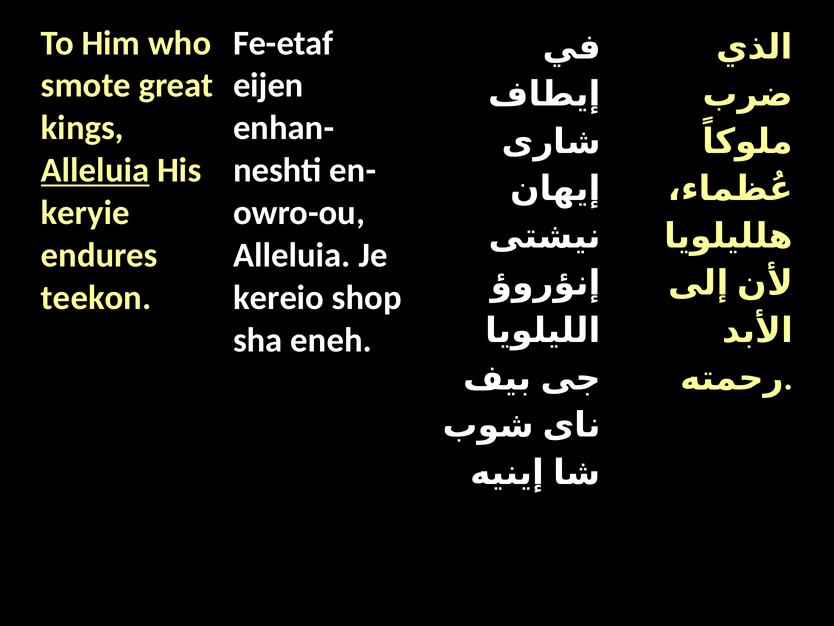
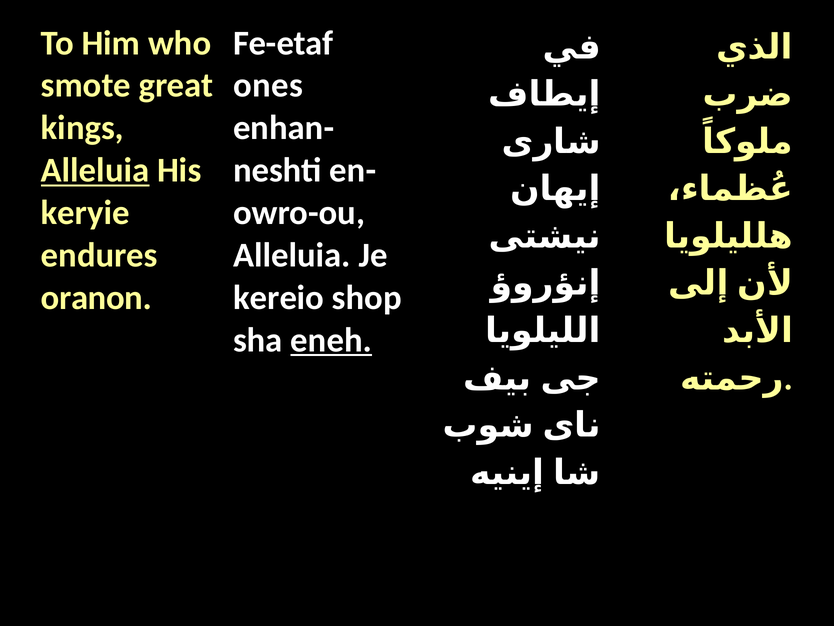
eijen: eijen -> ones (268, 85)
teekon: teekon -> oranon (96, 298)
eneh underline: none -> present (331, 340)
